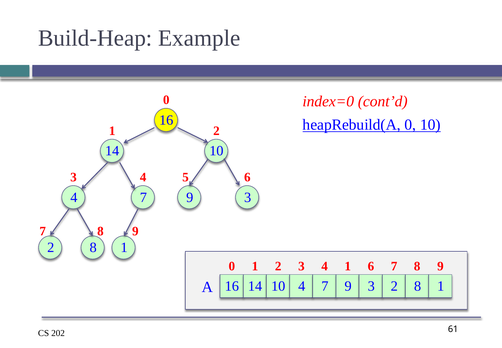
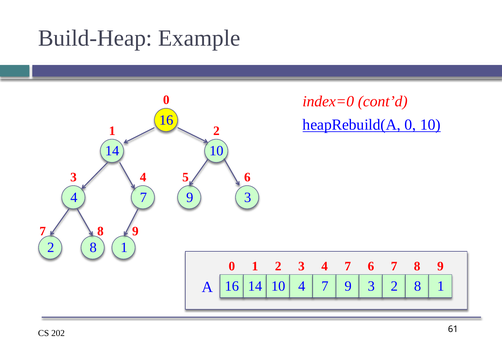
4 1: 1 -> 7 (348, 266)
